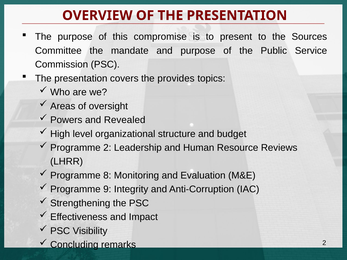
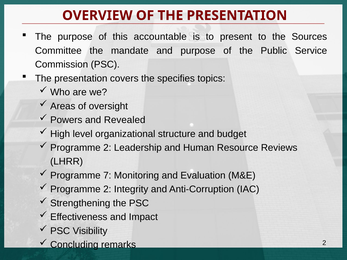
compromise: compromise -> accountable (160, 37)
provides: provides -> specifies (176, 78)
8: 8 -> 7 (107, 176)
9: 9 -> 2 (107, 189)
